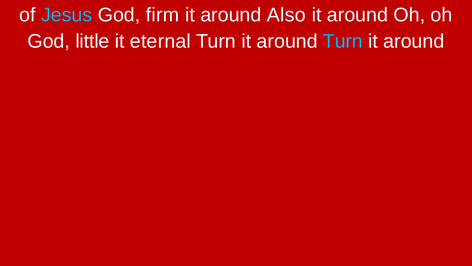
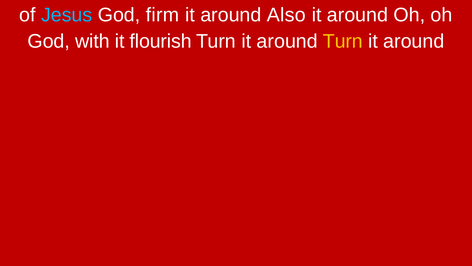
little: little -> with (92, 41)
eternal: eternal -> flourish (161, 41)
Turn colour: light blue -> yellow (343, 41)
